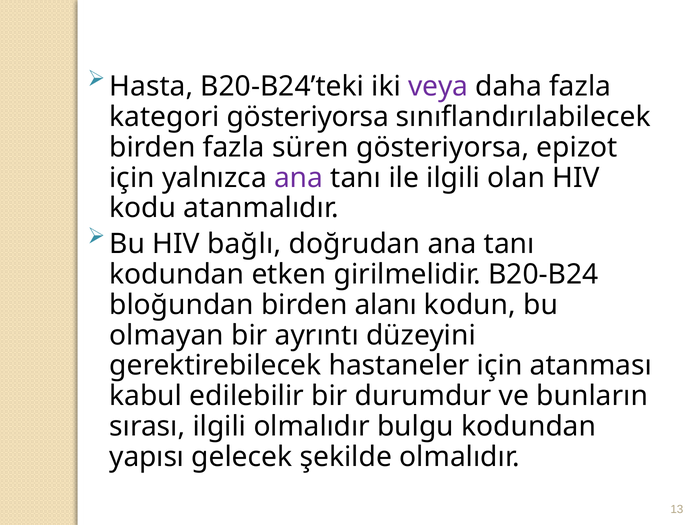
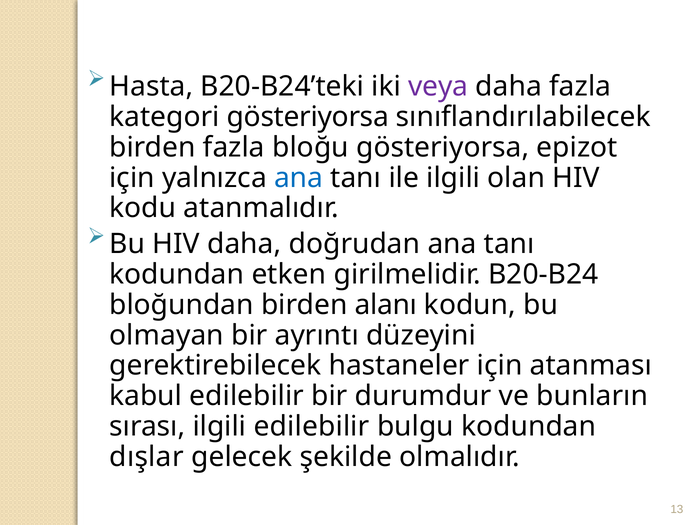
süren: süren -> bloğu (311, 147)
ana colour: purple -> blue (299, 178)
HIV bağlı: bağlı -> daha (244, 244)
ilgili olmalıdır: olmalıdır -> edilebilir (312, 427)
yapısı: yapısı -> dışlar (147, 457)
